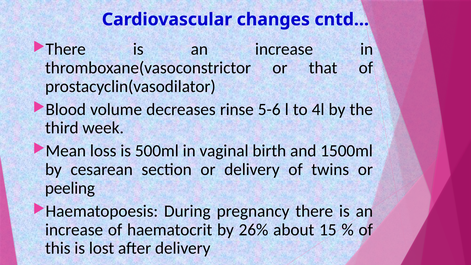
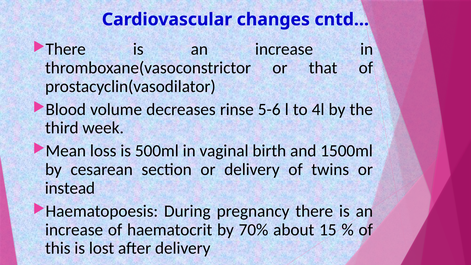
peeling: peeling -> instead (70, 188)
26%: 26% -> 70% (254, 230)
